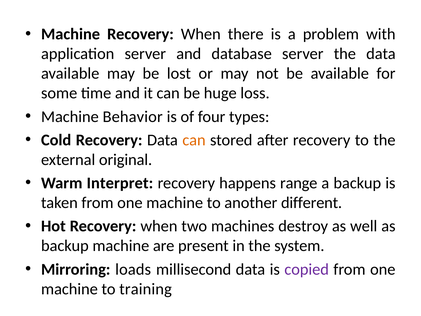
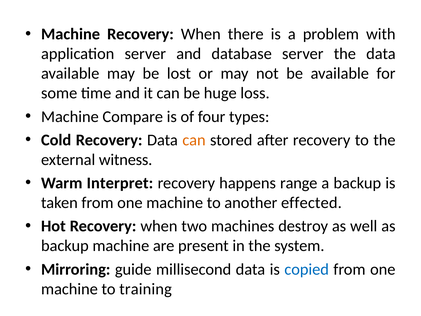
Behavior: Behavior -> Compare (133, 117)
original: original -> witness (126, 160)
different: different -> effected (311, 203)
loads: loads -> guide (133, 269)
copied colour: purple -> blue (307, 269)
